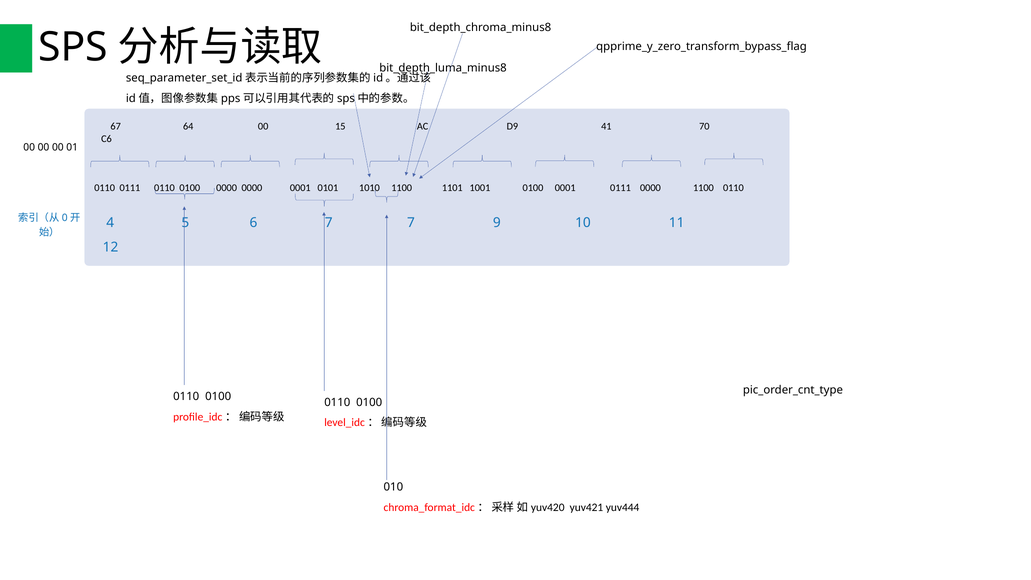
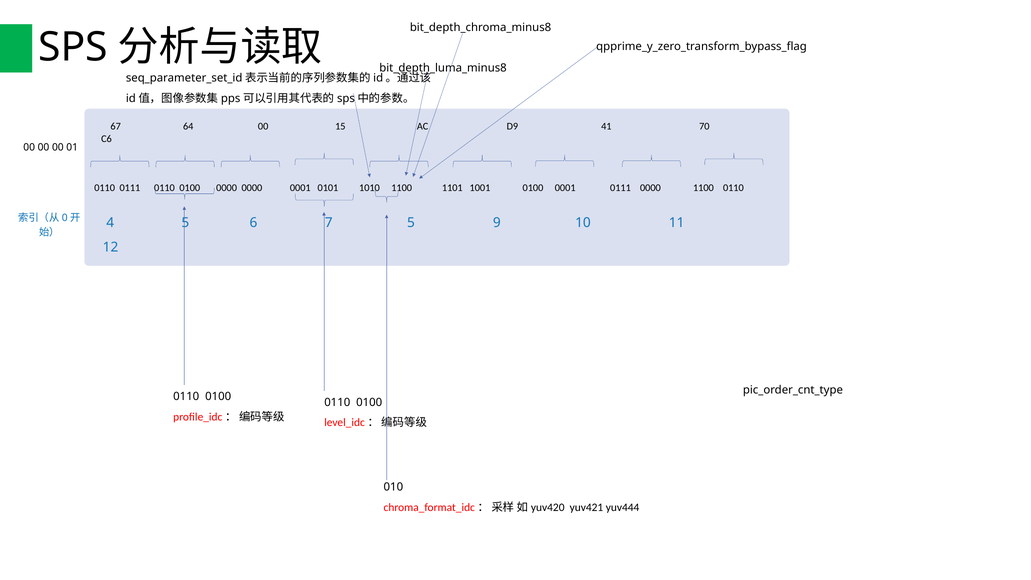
7 7: 7 -> 5 (411, 223)
